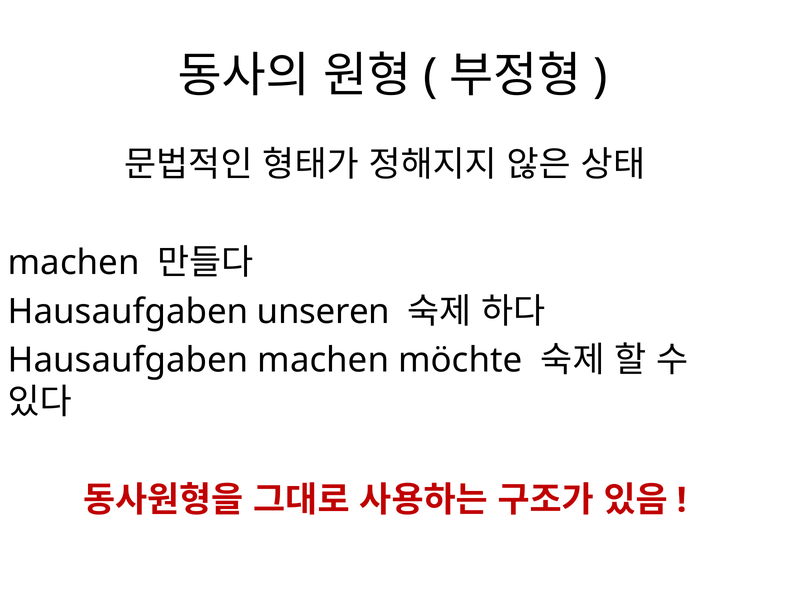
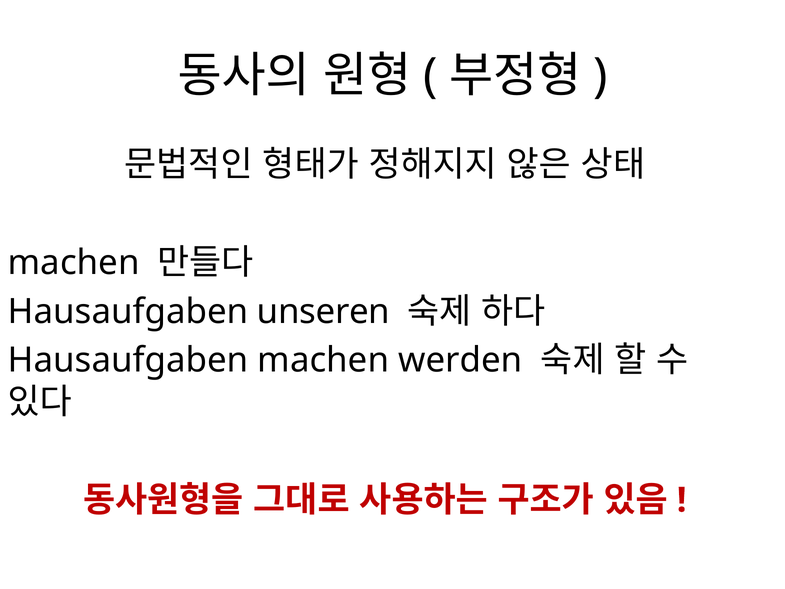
möchte: möchte -> werden (460, 360)
